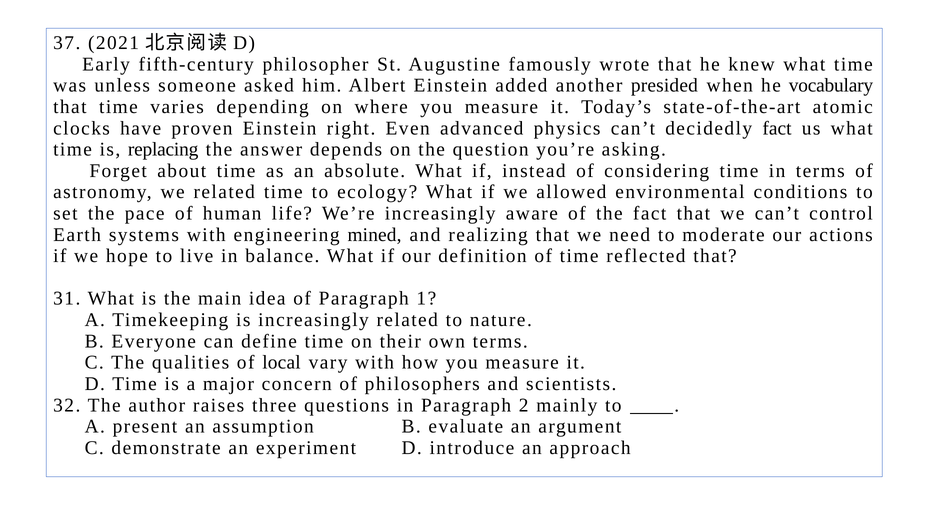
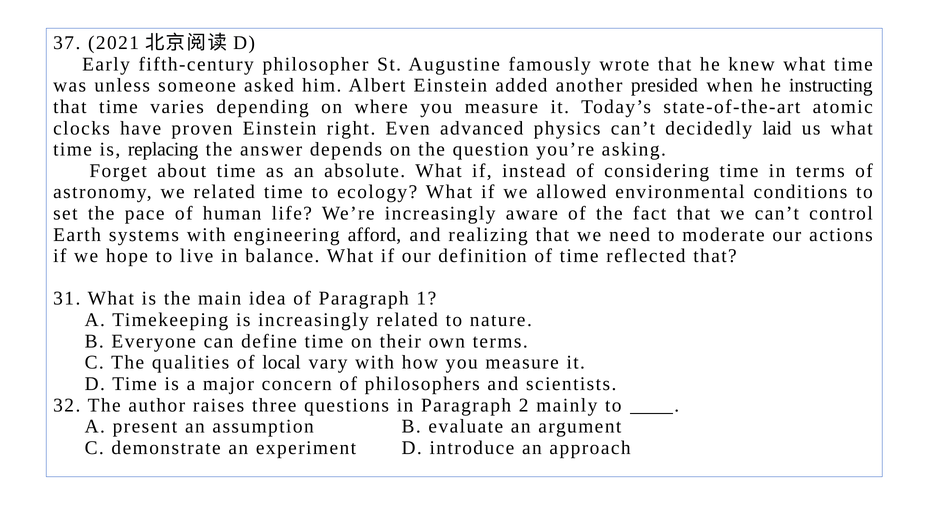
vocabulary: vocabulary -> instructing (831, 85)
decidedly fact: fact -> laid (777, 128)
mined: mined -> afford (374, 234)
